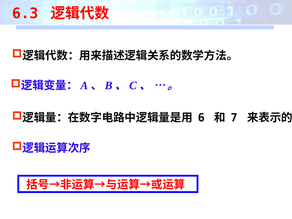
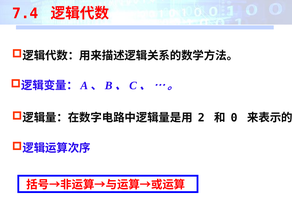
6.3: 6.3 -> 7.4 (25, 13)
6: 6 -> 2 (201, 118)
7: 7 -> 0 (234, 118)
